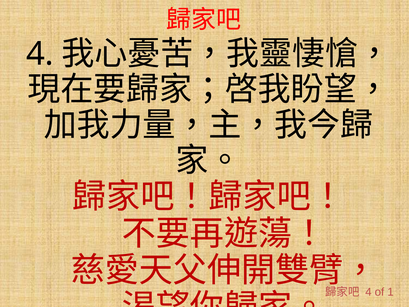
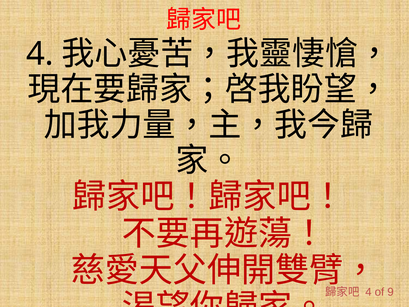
1: 1 -> 9 (391, 292)
